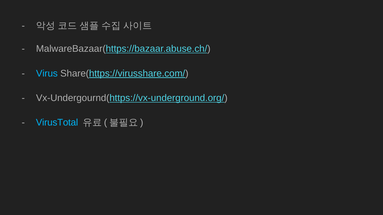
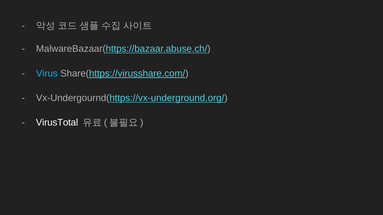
VirusTotal colour: light blue -> white (57, 123)
